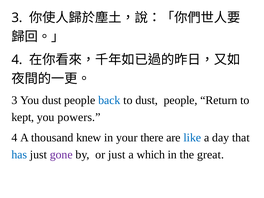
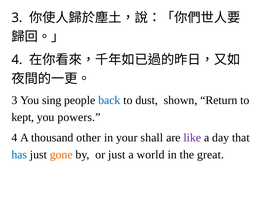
You dust: dust -> sing (52, 100)
to dust people: people -> shown (181, 100)
knew: knew -> other (89, 138)
there: there -> shall (152, 138)
like colour: blue -> purple (192, 138)
gone colour: purple -> orange (61, 155)
which: which -> world (151, 155)
